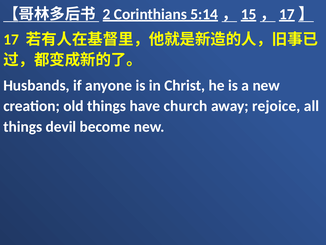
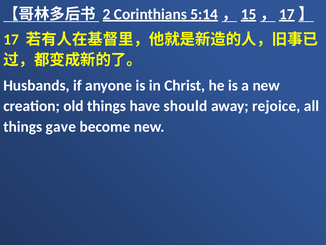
church: church -> should (185, 106)
devil: devil -> gave (61, 127)
